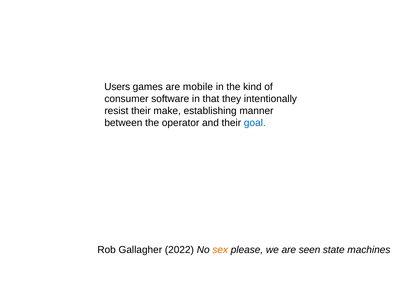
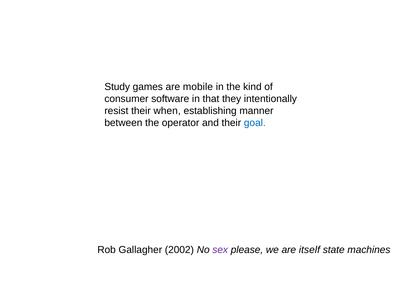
Users: Users -> Study (117, 87)
make: make -> when (167, 111)
2022: 2022 -> 2002 (179, 249)
sex colour: orange -> purple (220, 249)
seen: seen -> itself (309, 249)
